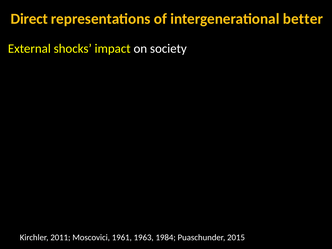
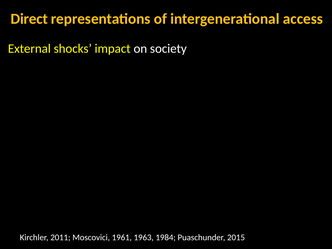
better: better -> access (303, 19)
